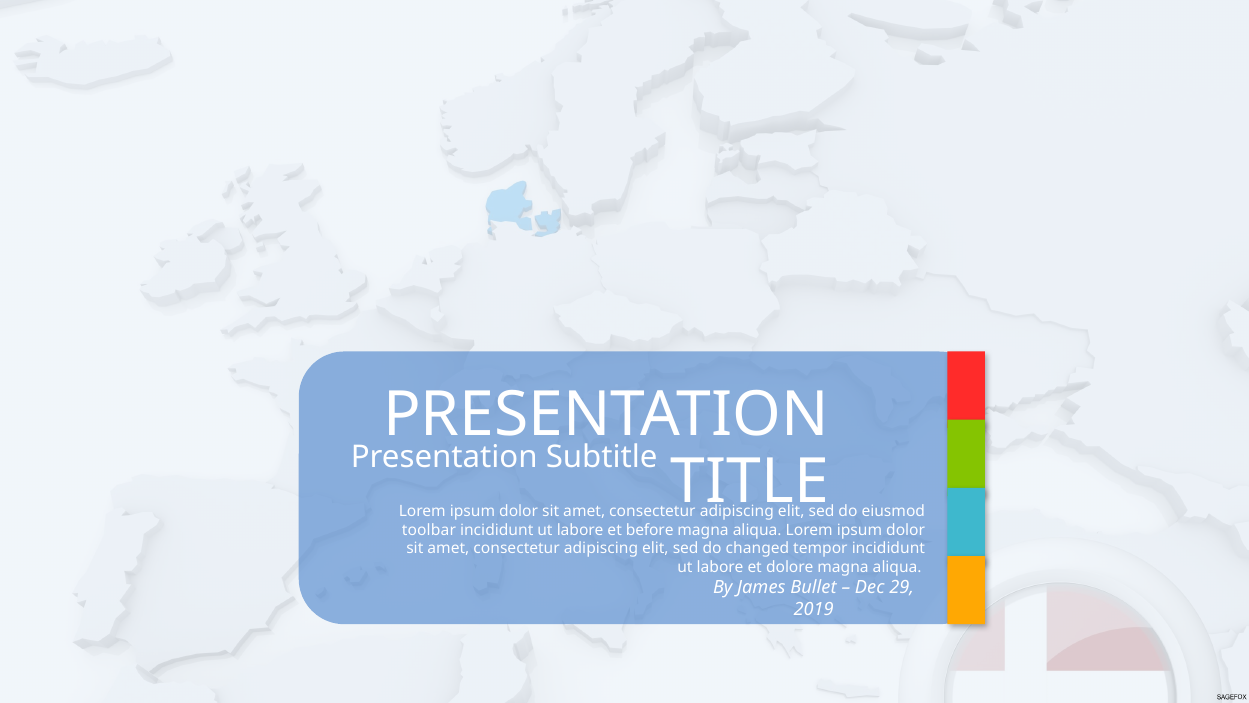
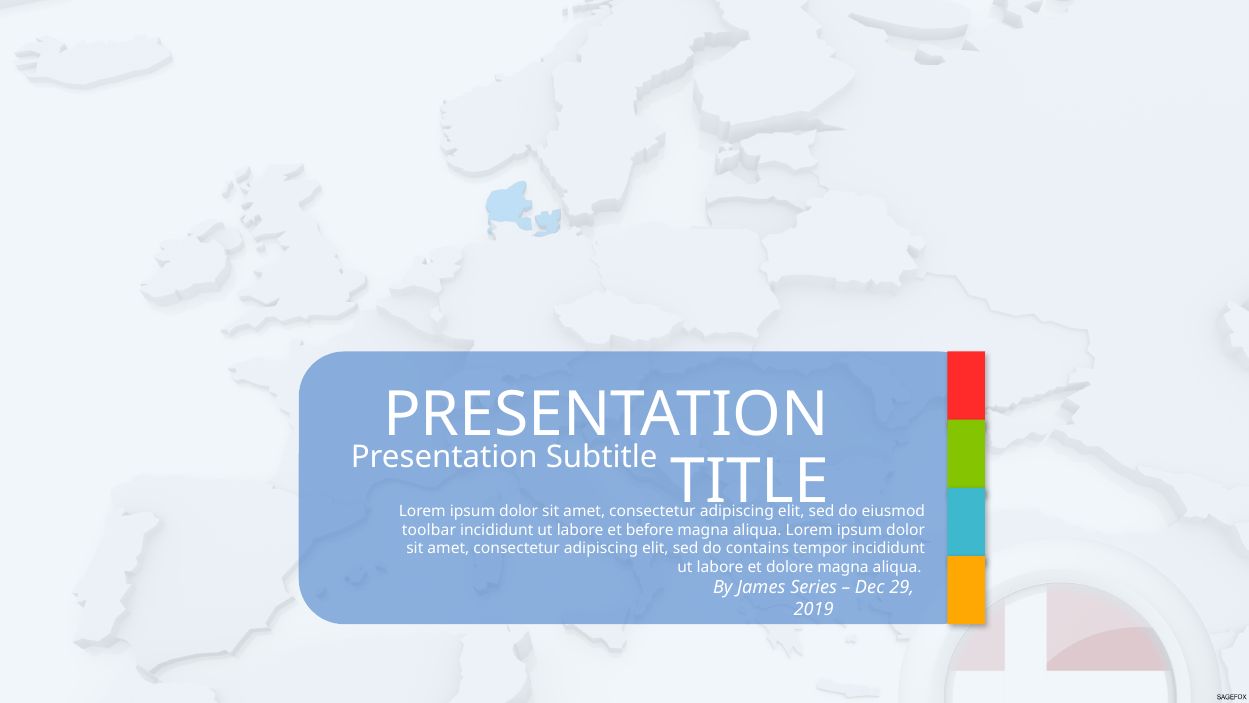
changed: changed -> contains (757, 548)
Bullet: Bullet -> Series (814, 587)
